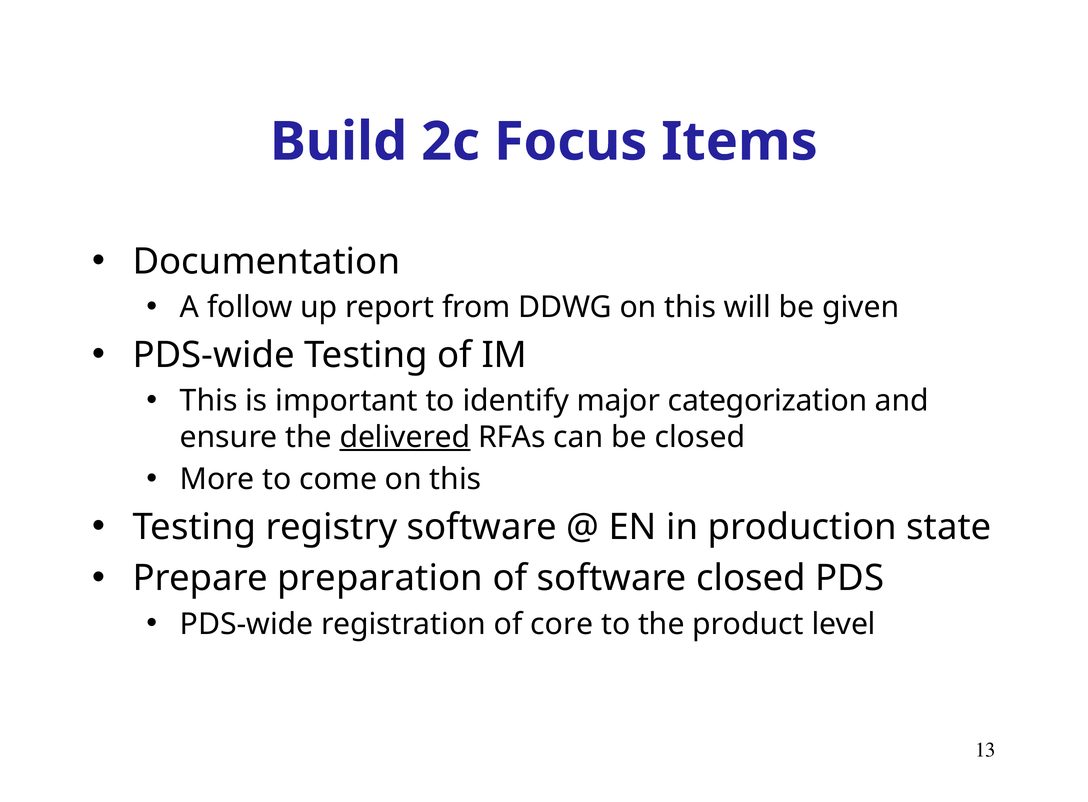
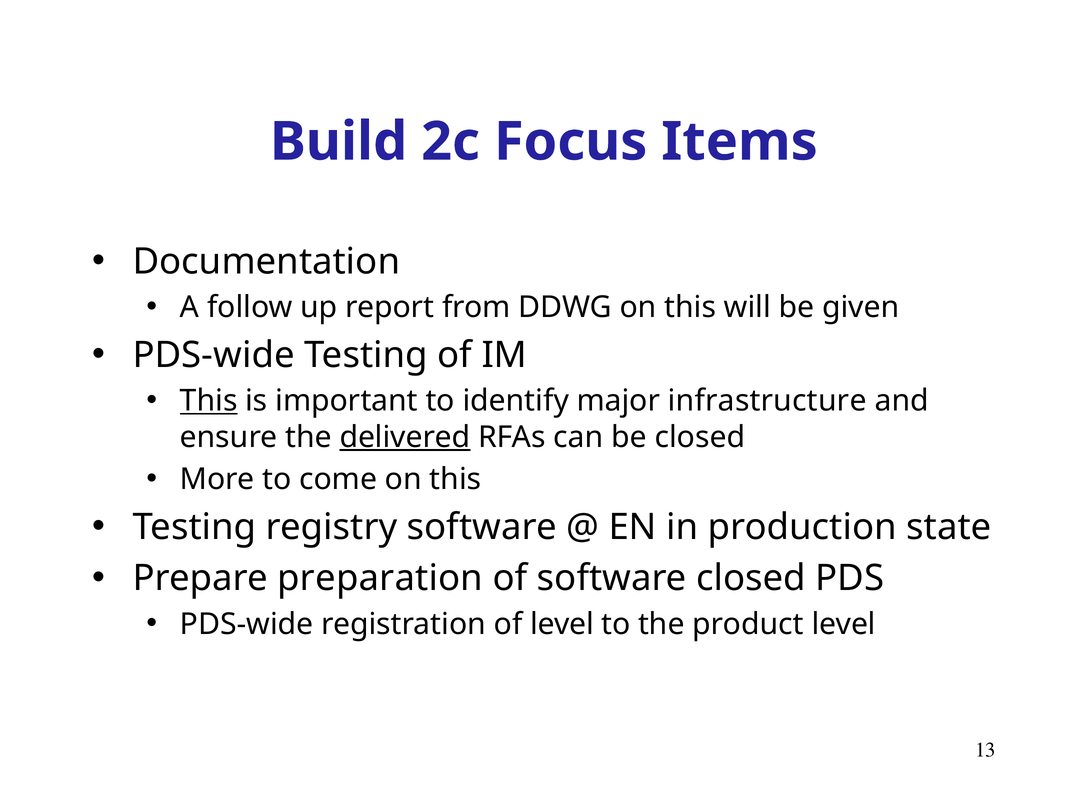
This underline: none -> present (209, 401)
categorization: categorization -> infrastructure (767, 401)
of core: core -> level (562, 624)
